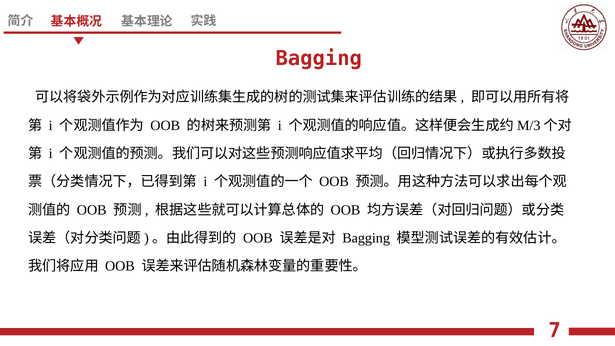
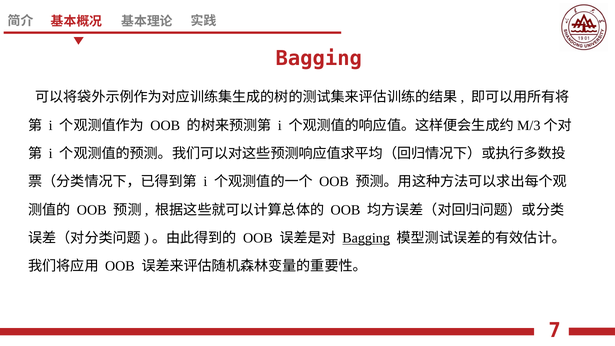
Bagging underline: none -> present (366, 238)
